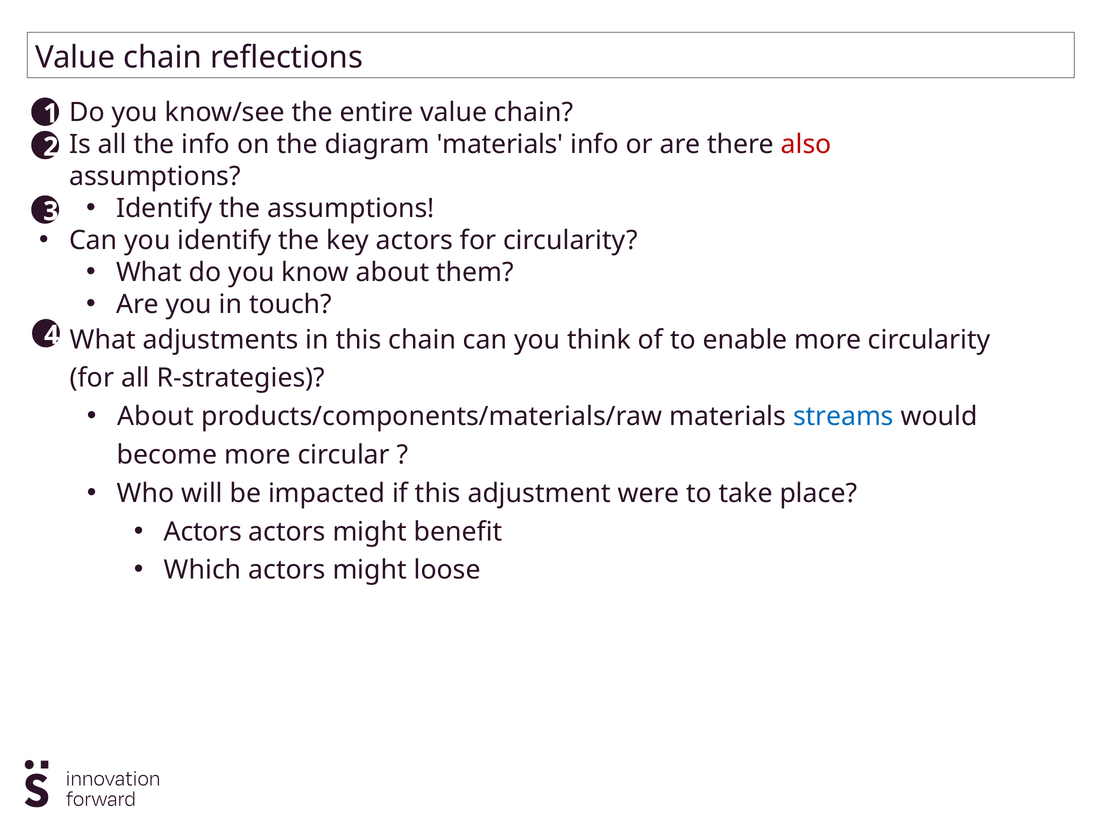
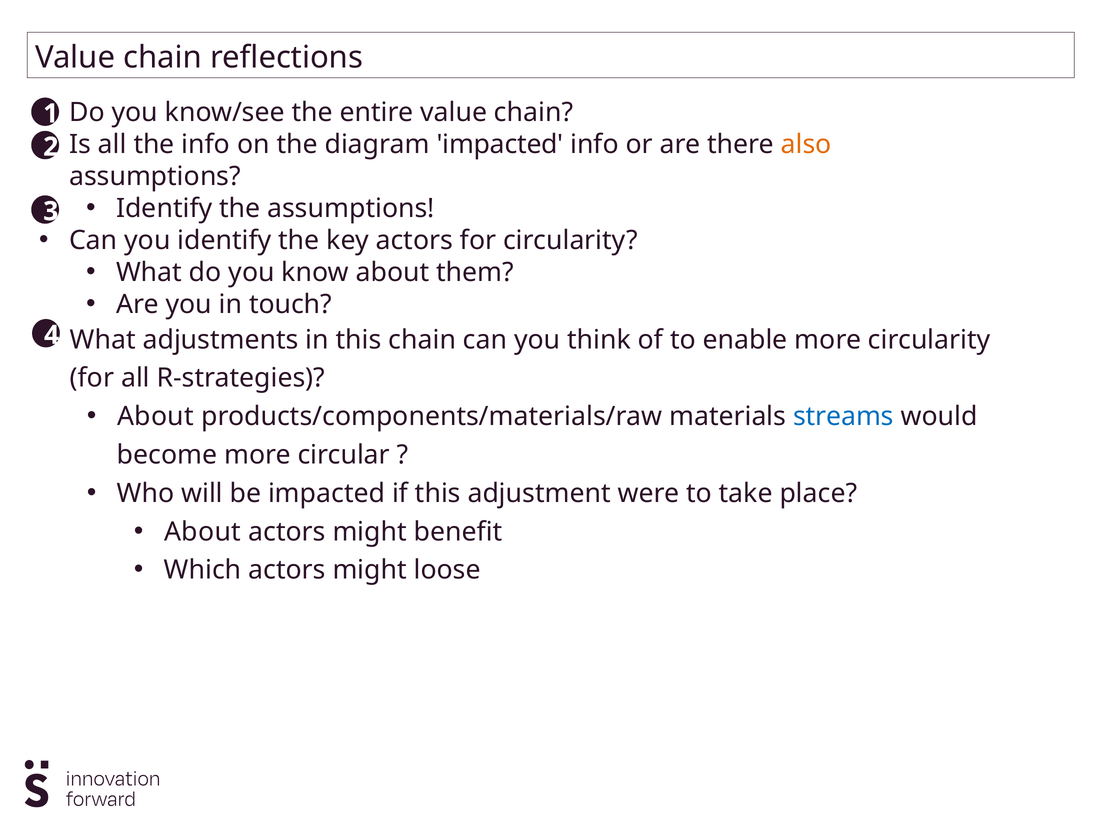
diagram materials: materials -> impacted (500, 144)
also colour: red -> orange (806, 144)
Actors: Actors -> About (203, 532)
